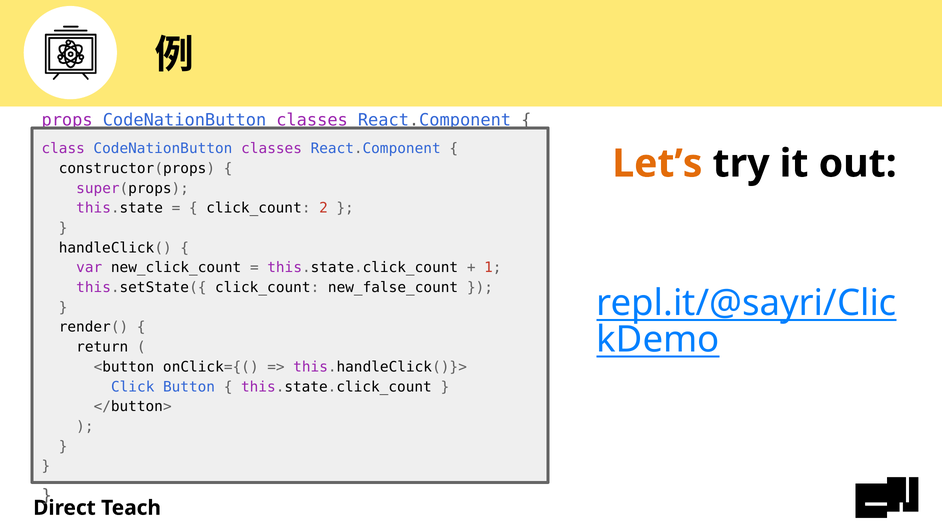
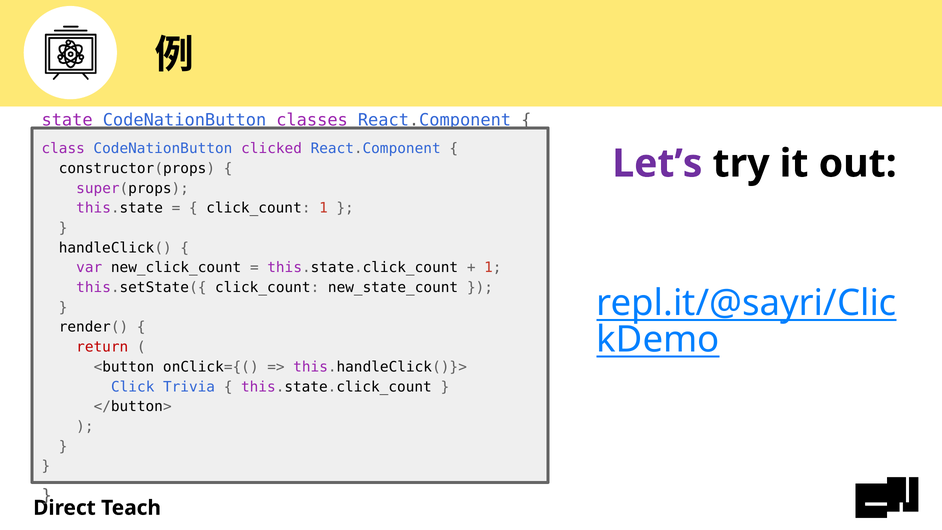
props: props -> state (67, 120)
classes: classes -> clicked (272, 149)
Let’s colour: orange -> purple (657, 164)
click_count 2: 2 -> 1 (323, 208)
new_false_count: new_false_count -> new_state_count (393, 287)
return colour: black -> red (102, 347)
Button: Button -> Trivia (189, 387)
